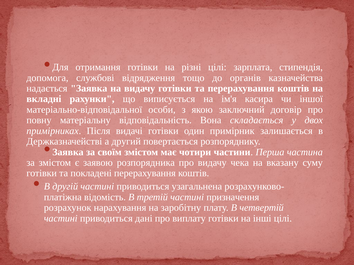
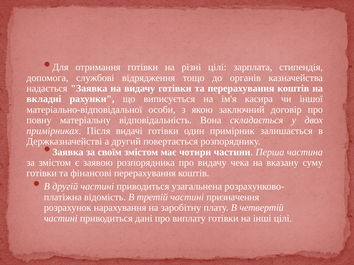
покладені: покладені -> фінансові (91, 174)
